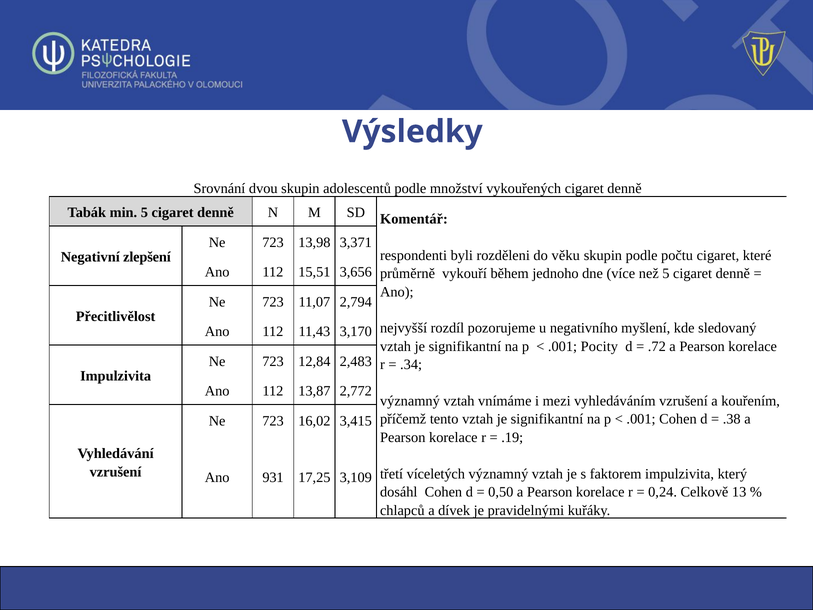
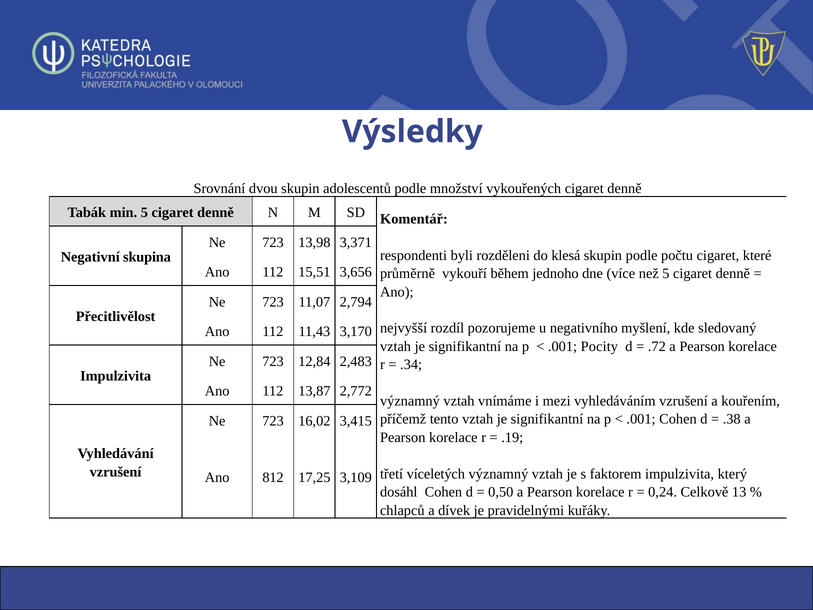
věku: věku -> klesá (566, 255)
zlepšení: zlepšení -> skupina (147, 257)
931: 931 -> 812 (273, 477)
